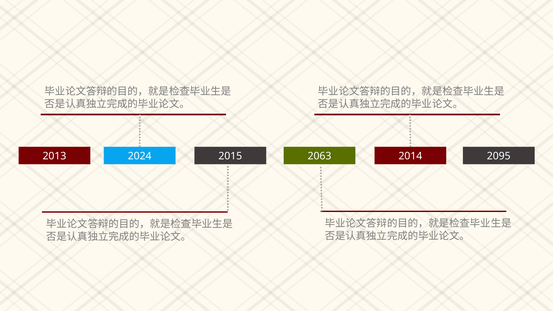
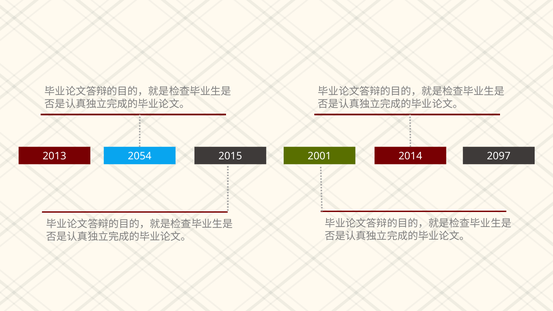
2024: 2024 -> 2054 (140, 156)
2063: 2063 -> 2001 (320, 156)
2095: 2095 -> 2097 (499, 156)
